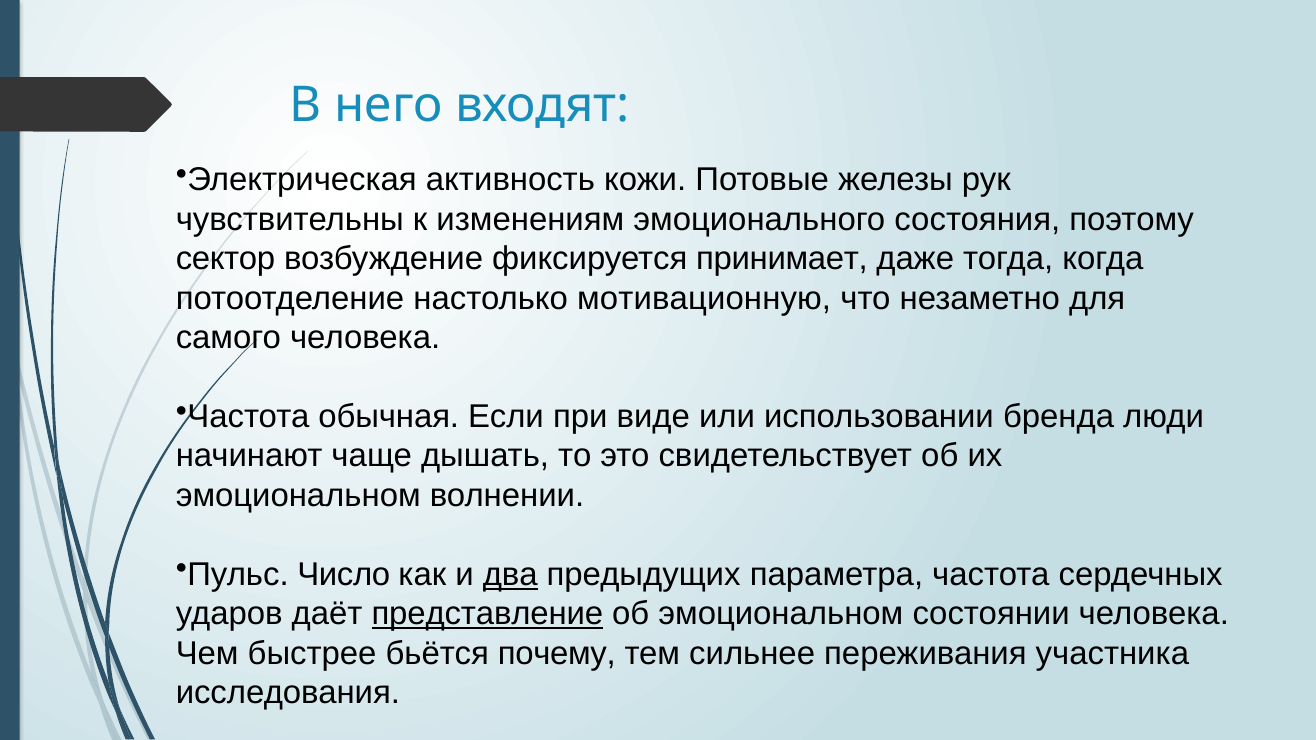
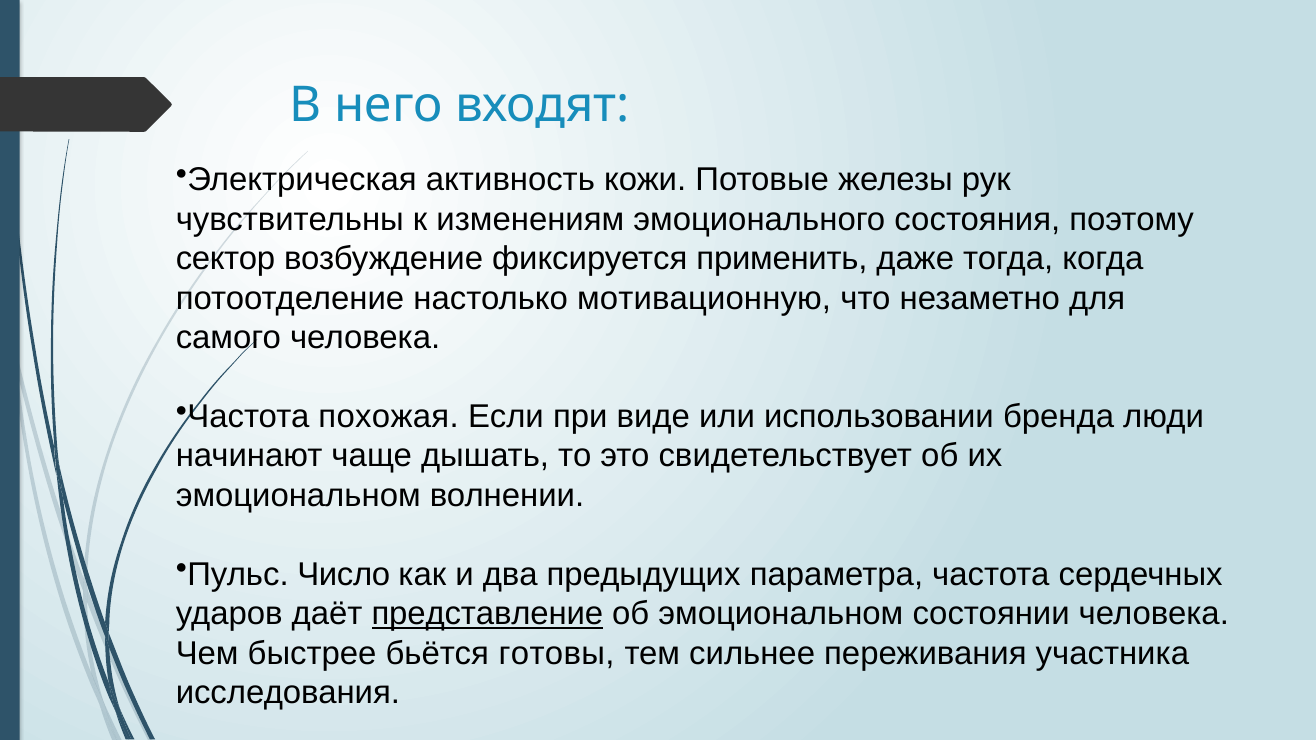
принимает: принимает -> применить (782, 259)
обычная: обычная -> похожая (389, 417)
два underline: present -> none (510, 575)
почему: почему -> готовы (557, 654)
